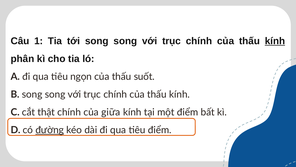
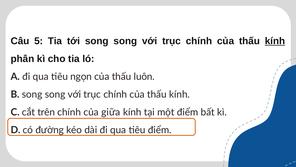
1: 1 -> 5 (39, 41)
suốt: suốt -> luôn (144, 76)
thật: thật -> trên (46, 112)
đường underline: present -> none (50, 130)
